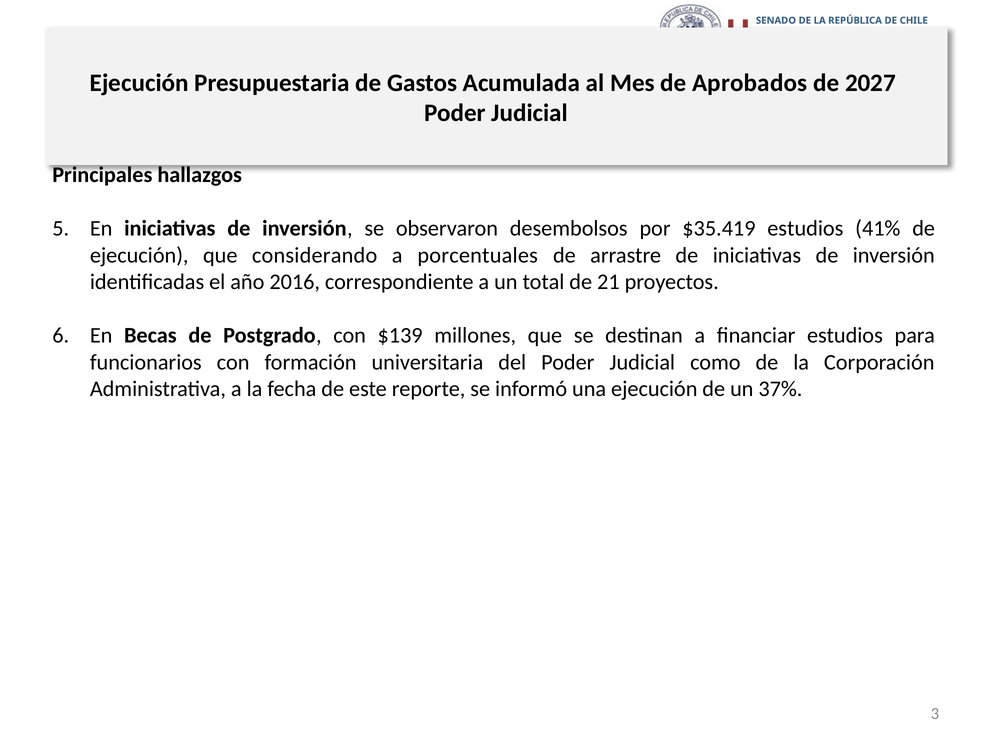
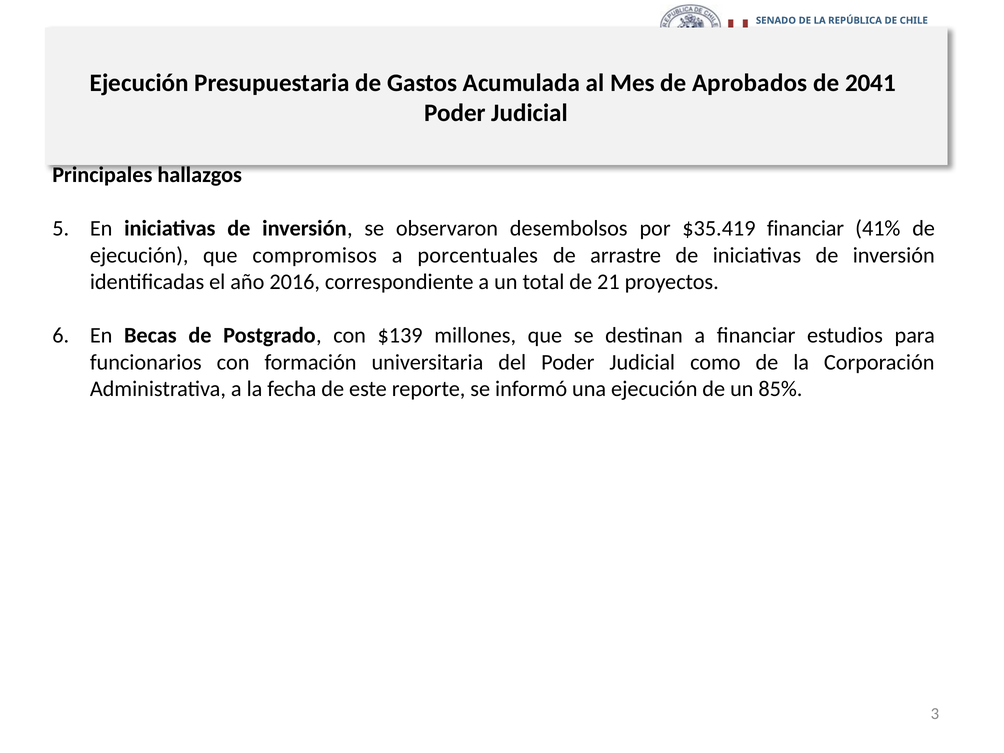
2027: 2027 -> 2041 (870, 83)
$35.419 estudios: estudios -> financiar (805, 228)
considerando: considerando -> compromisos (315, 255)
37%: 37% -> 85% (780, 389)
